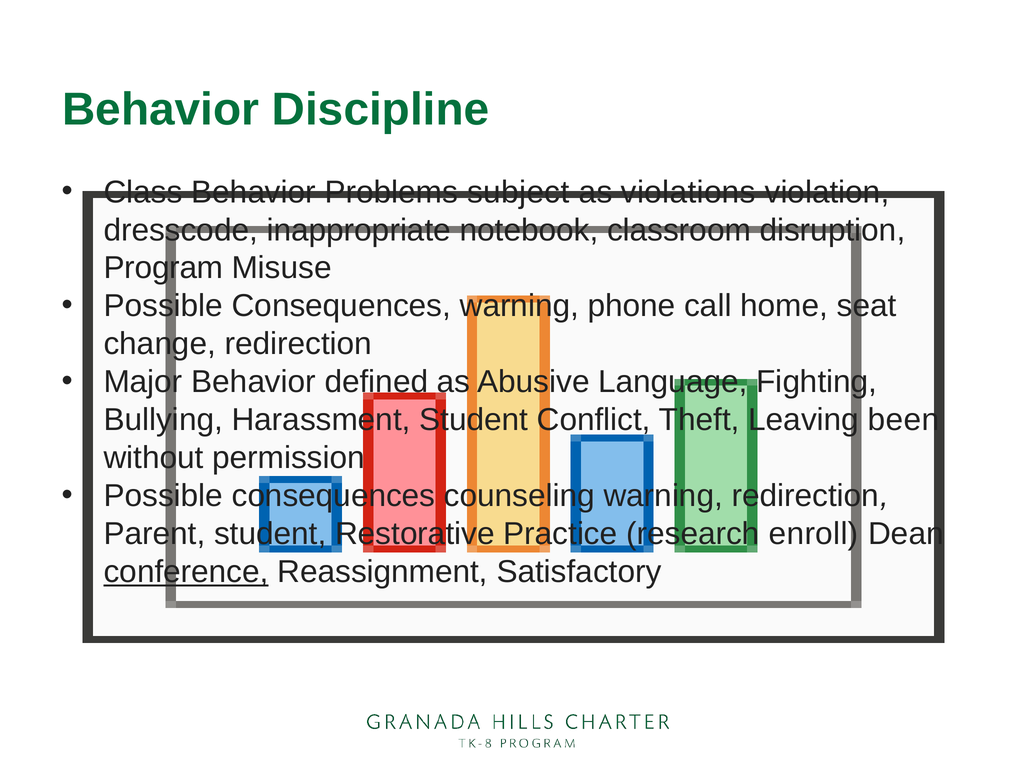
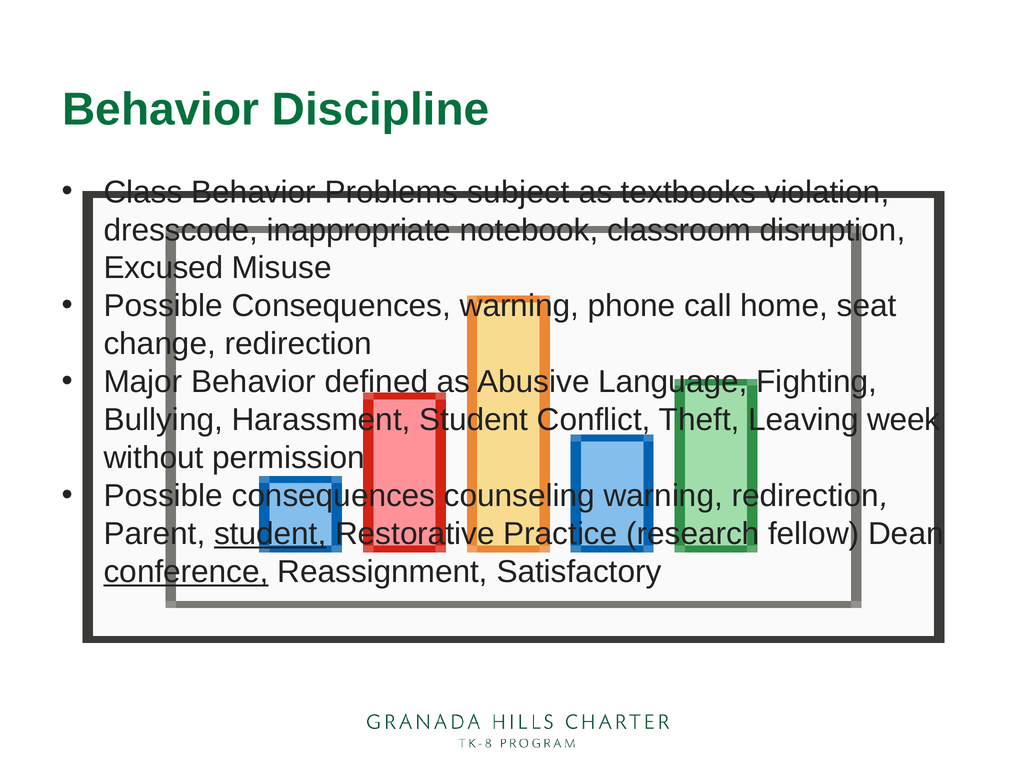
violations: violations -> textbooks (689, 192)
Program: Program -> Excused (163, 268)
been: been -> week (904, 420)
student underline: none -> present (270, 534)
enroll: enroll -> fellow (814, 534)
